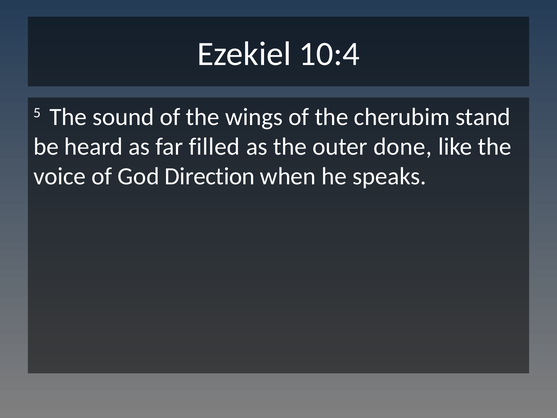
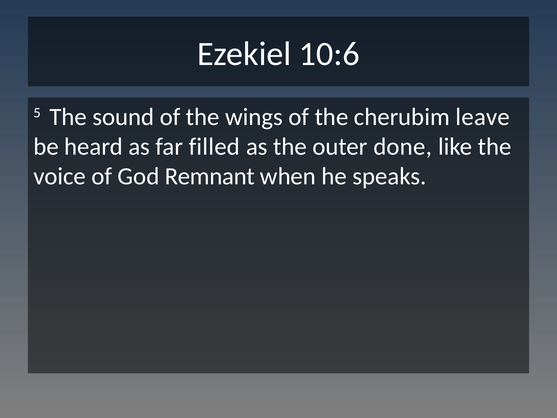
10:4: 10:4 -> 10:6 (329, 54)
stand: stand -> leave (483, 117)
Direction: Direction -> Remnant (210, 176)
